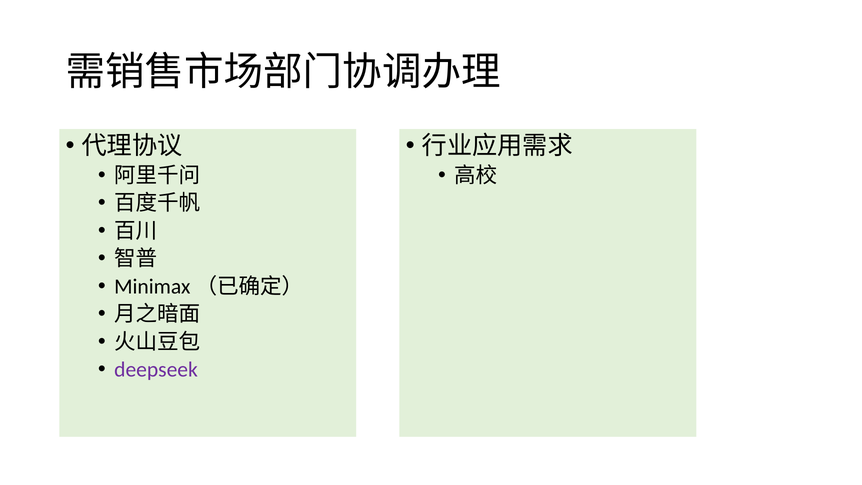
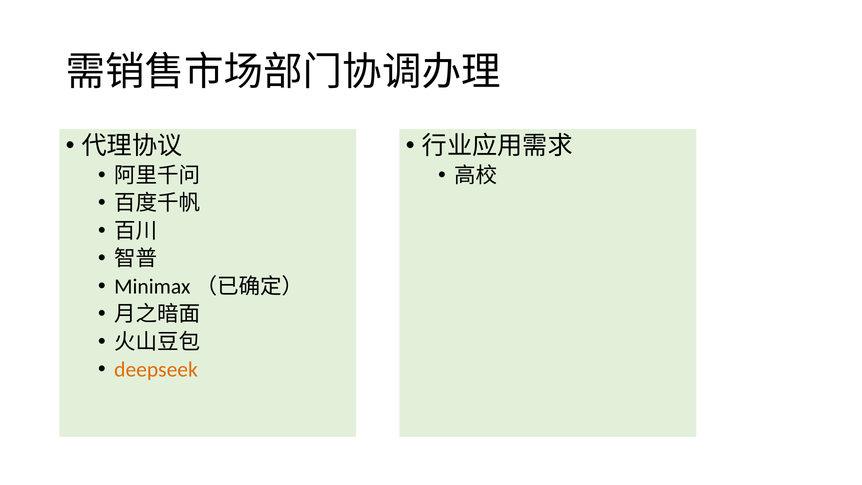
deepseek colour: purple -> orange (156, 370)
